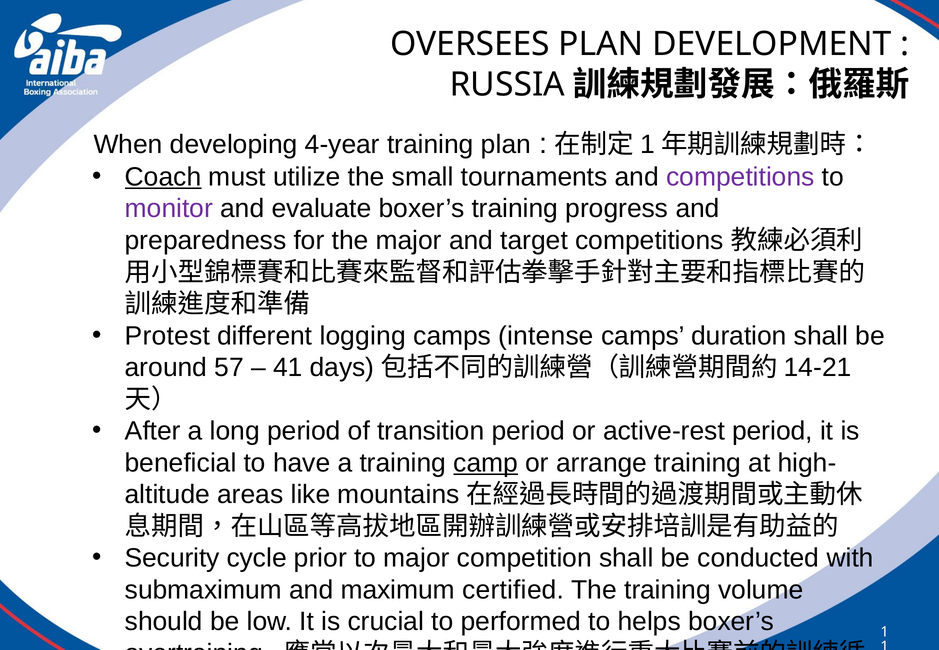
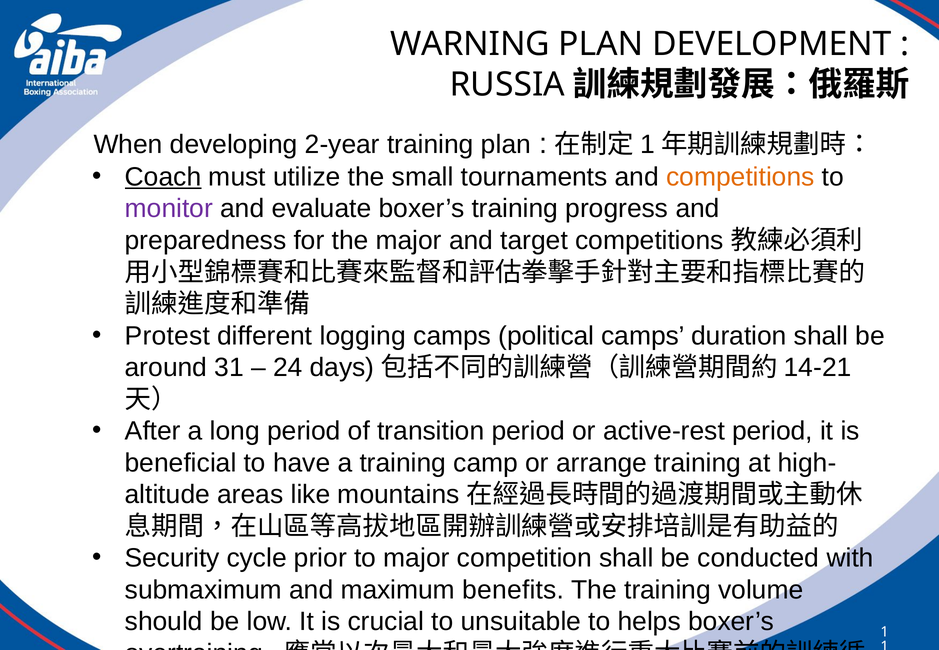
OVERSEES: OVERSEES -> WARNING (470, 44)
4-year: 4-year -> 2-year (342, 145)
competitions colour: purple -> orange (740, 177)
intense: intense -> political (546, 336)
57: 57 -> 31 (229, 368)
41: 41 -> 24 (288, 368)
camp underline: present -> none (486, 463)
certified: certified -> benefits (513, 590)
performed: performed -> unsuitable (521, 622)
